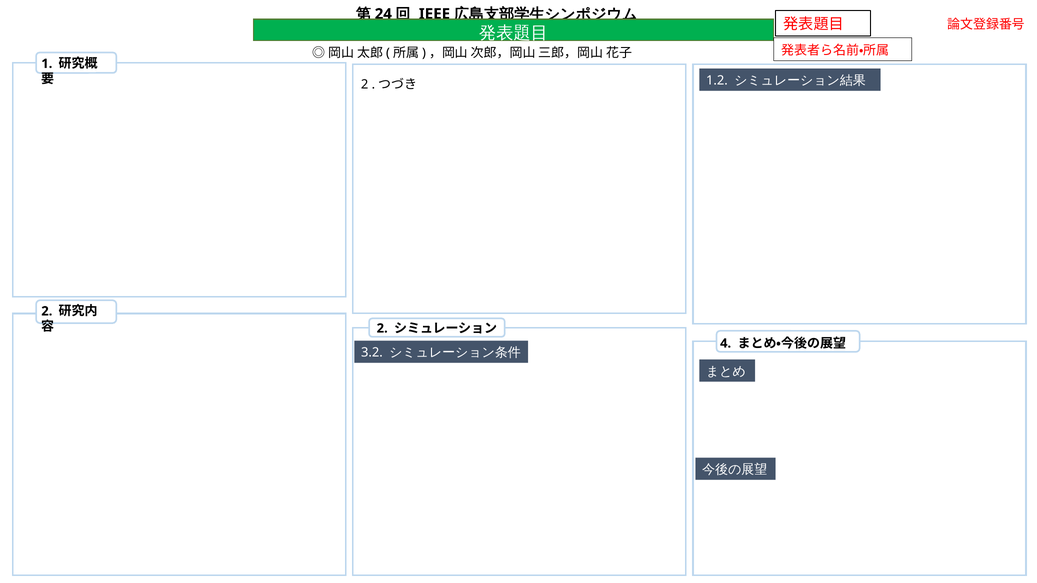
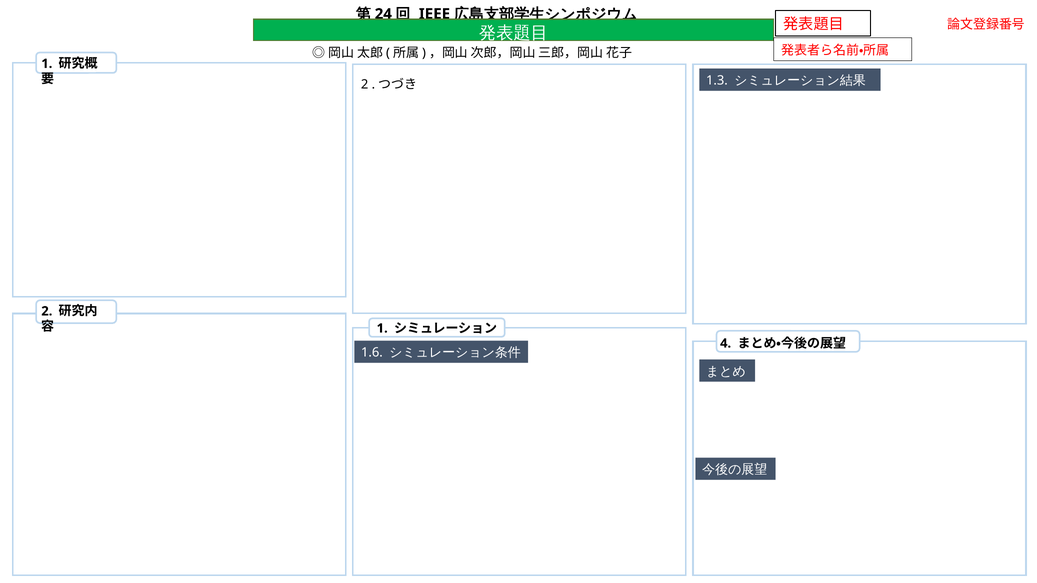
1.2: 1.2 -> 1.3 (717, 81)
2: 2 -> 1 (382, 328)
3.2: 3.2 -> 1.6 (372, 353)
